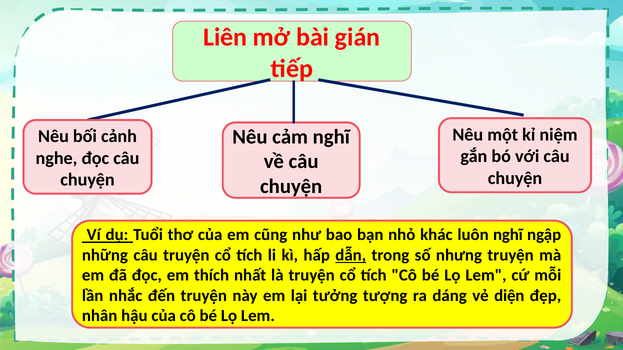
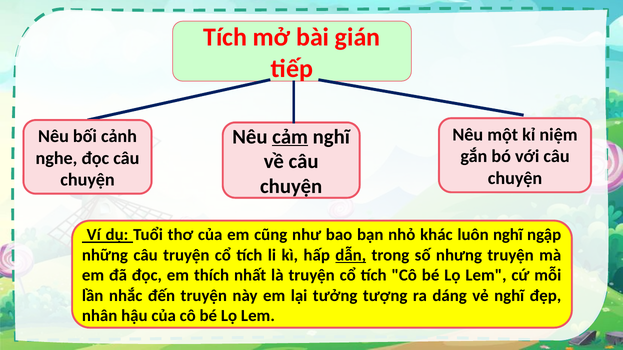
Liên: Liên -> Tích (225, 37)
cảm underline: none -> present (290, 137)
vẻ diện: diện -> nghĩ (509, 296)
